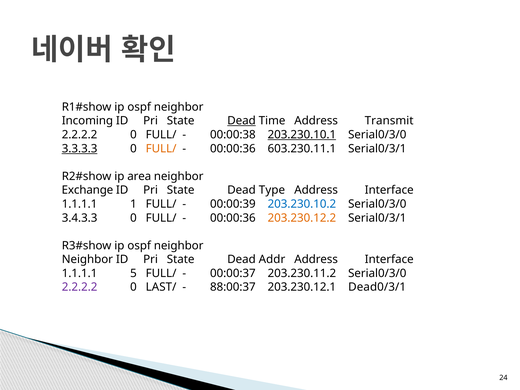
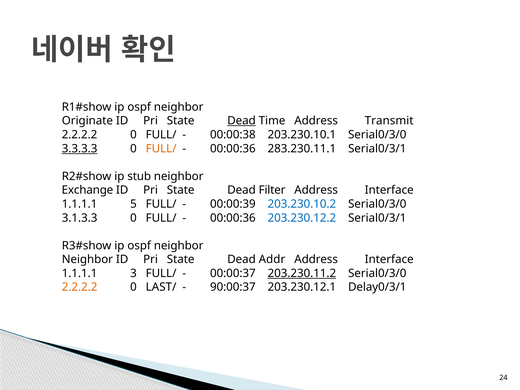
Incoming: Incoming -> Originate (87, 121)
203.230.10.1 underline: present -> none (302, 135)
603.230.11.1: 603.230.11.1 -> 283.230.11.1 (302, 149)
area: area -> stub (139, 176)
Type: Type -> Filter (272, 190)
1: 1 -> 5 (133, 204)
3.4.3.3: 3.4.3.3 -> 3.1.3.3 (80, 218)
203.230.12.2 colour: orange -> blue (302, 218)
5: 5 -> 3 (133, 273)
203.230.11.2 underline: none -> present (302, 273)
2.2.2.2 colour: purple -> orange (80, 287)
88:00:37: 88:00:37 -> 90:00:37 (233, 287)
Dead0/3/1: Dead0/3/1 -> Delay0/3/1 (377, 287)
